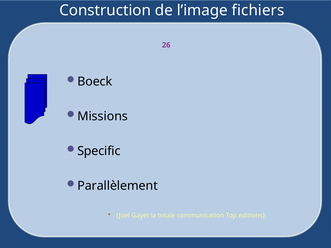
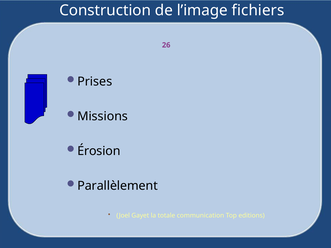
Boeck: Boeck -> Prises (95, 82)
Specific: Specific -> Érosion (99, 151)
